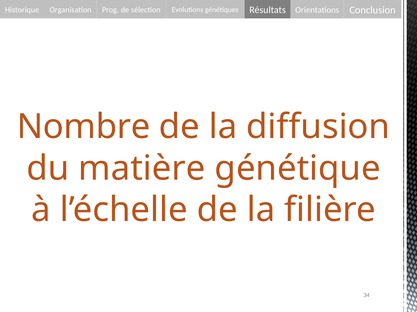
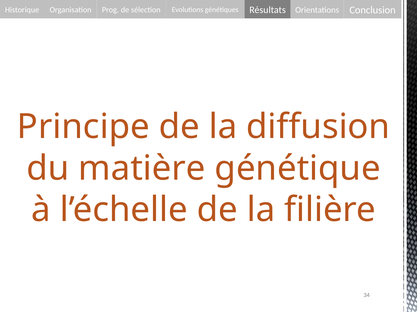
Nombre: Nombre -> Principe (83, 127)
